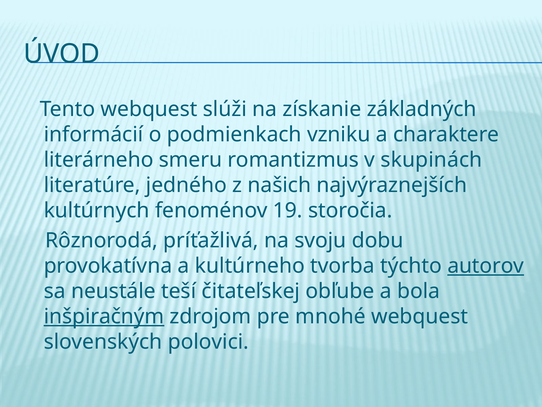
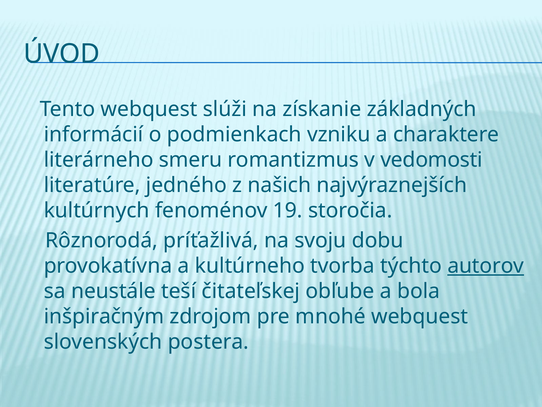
skupinách: skupinách -> vedomosti (432, 160)
inšpiračným underline: present -> none (104, 316)
polovici: polovici -> postera (208, 342)
